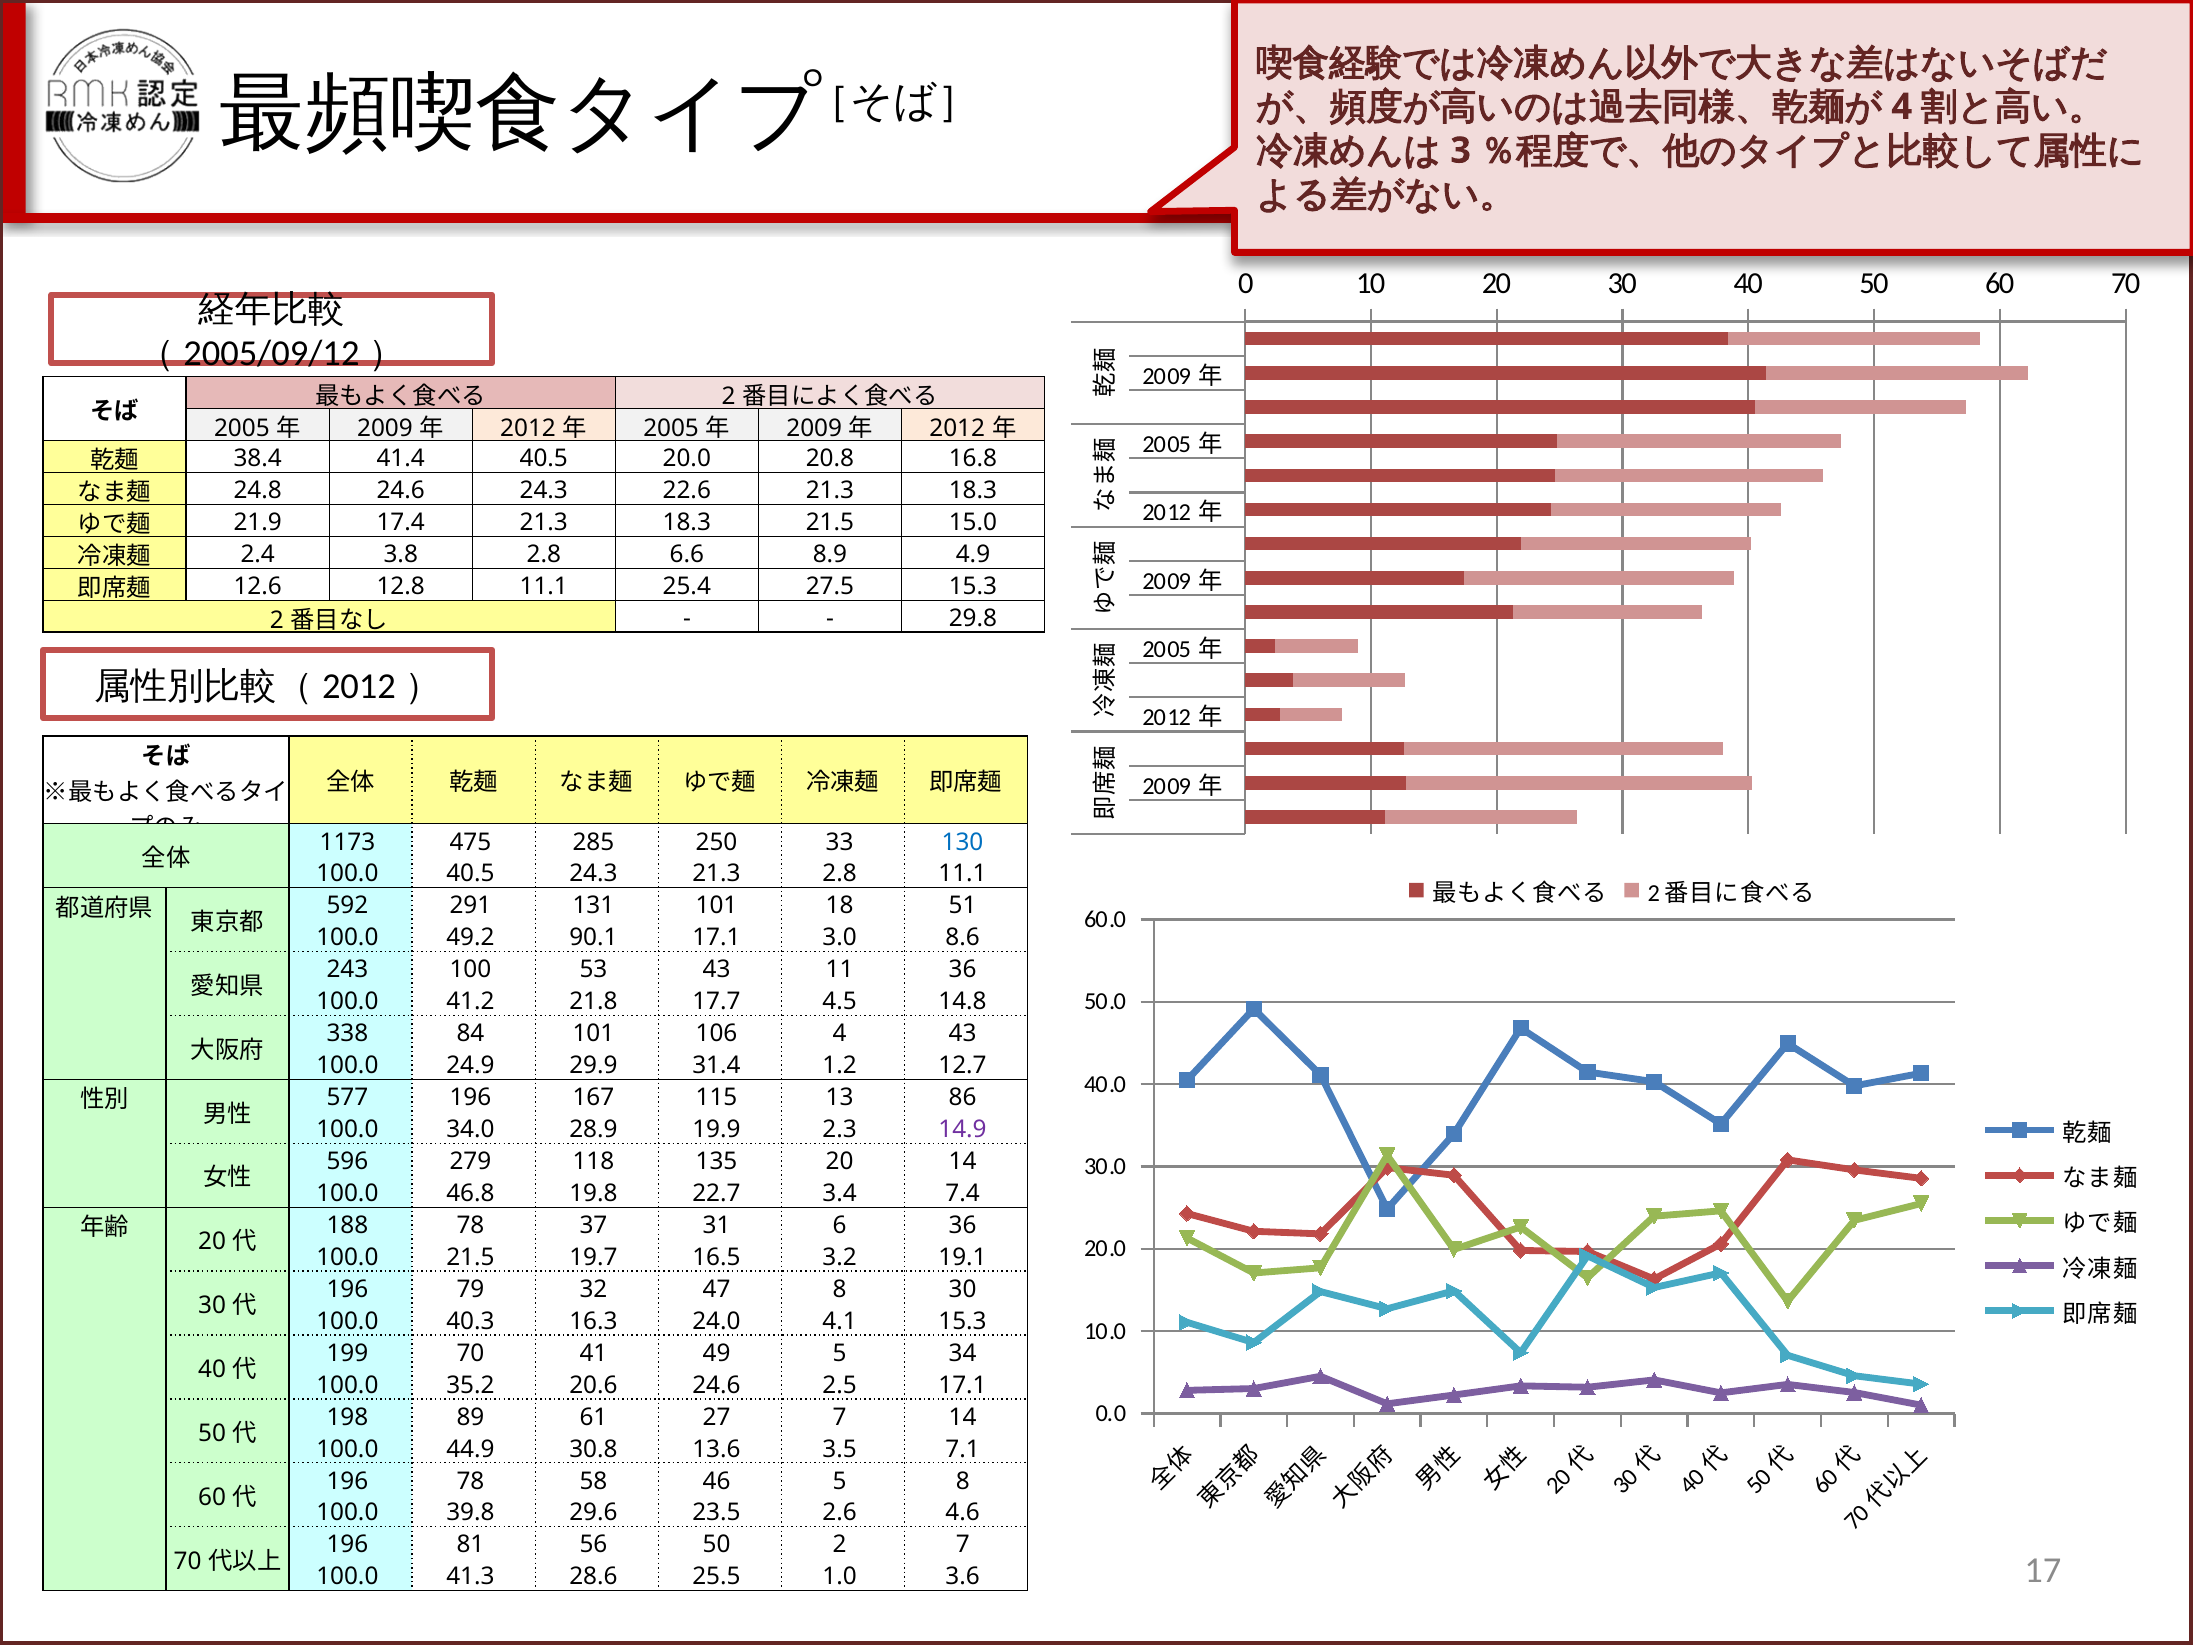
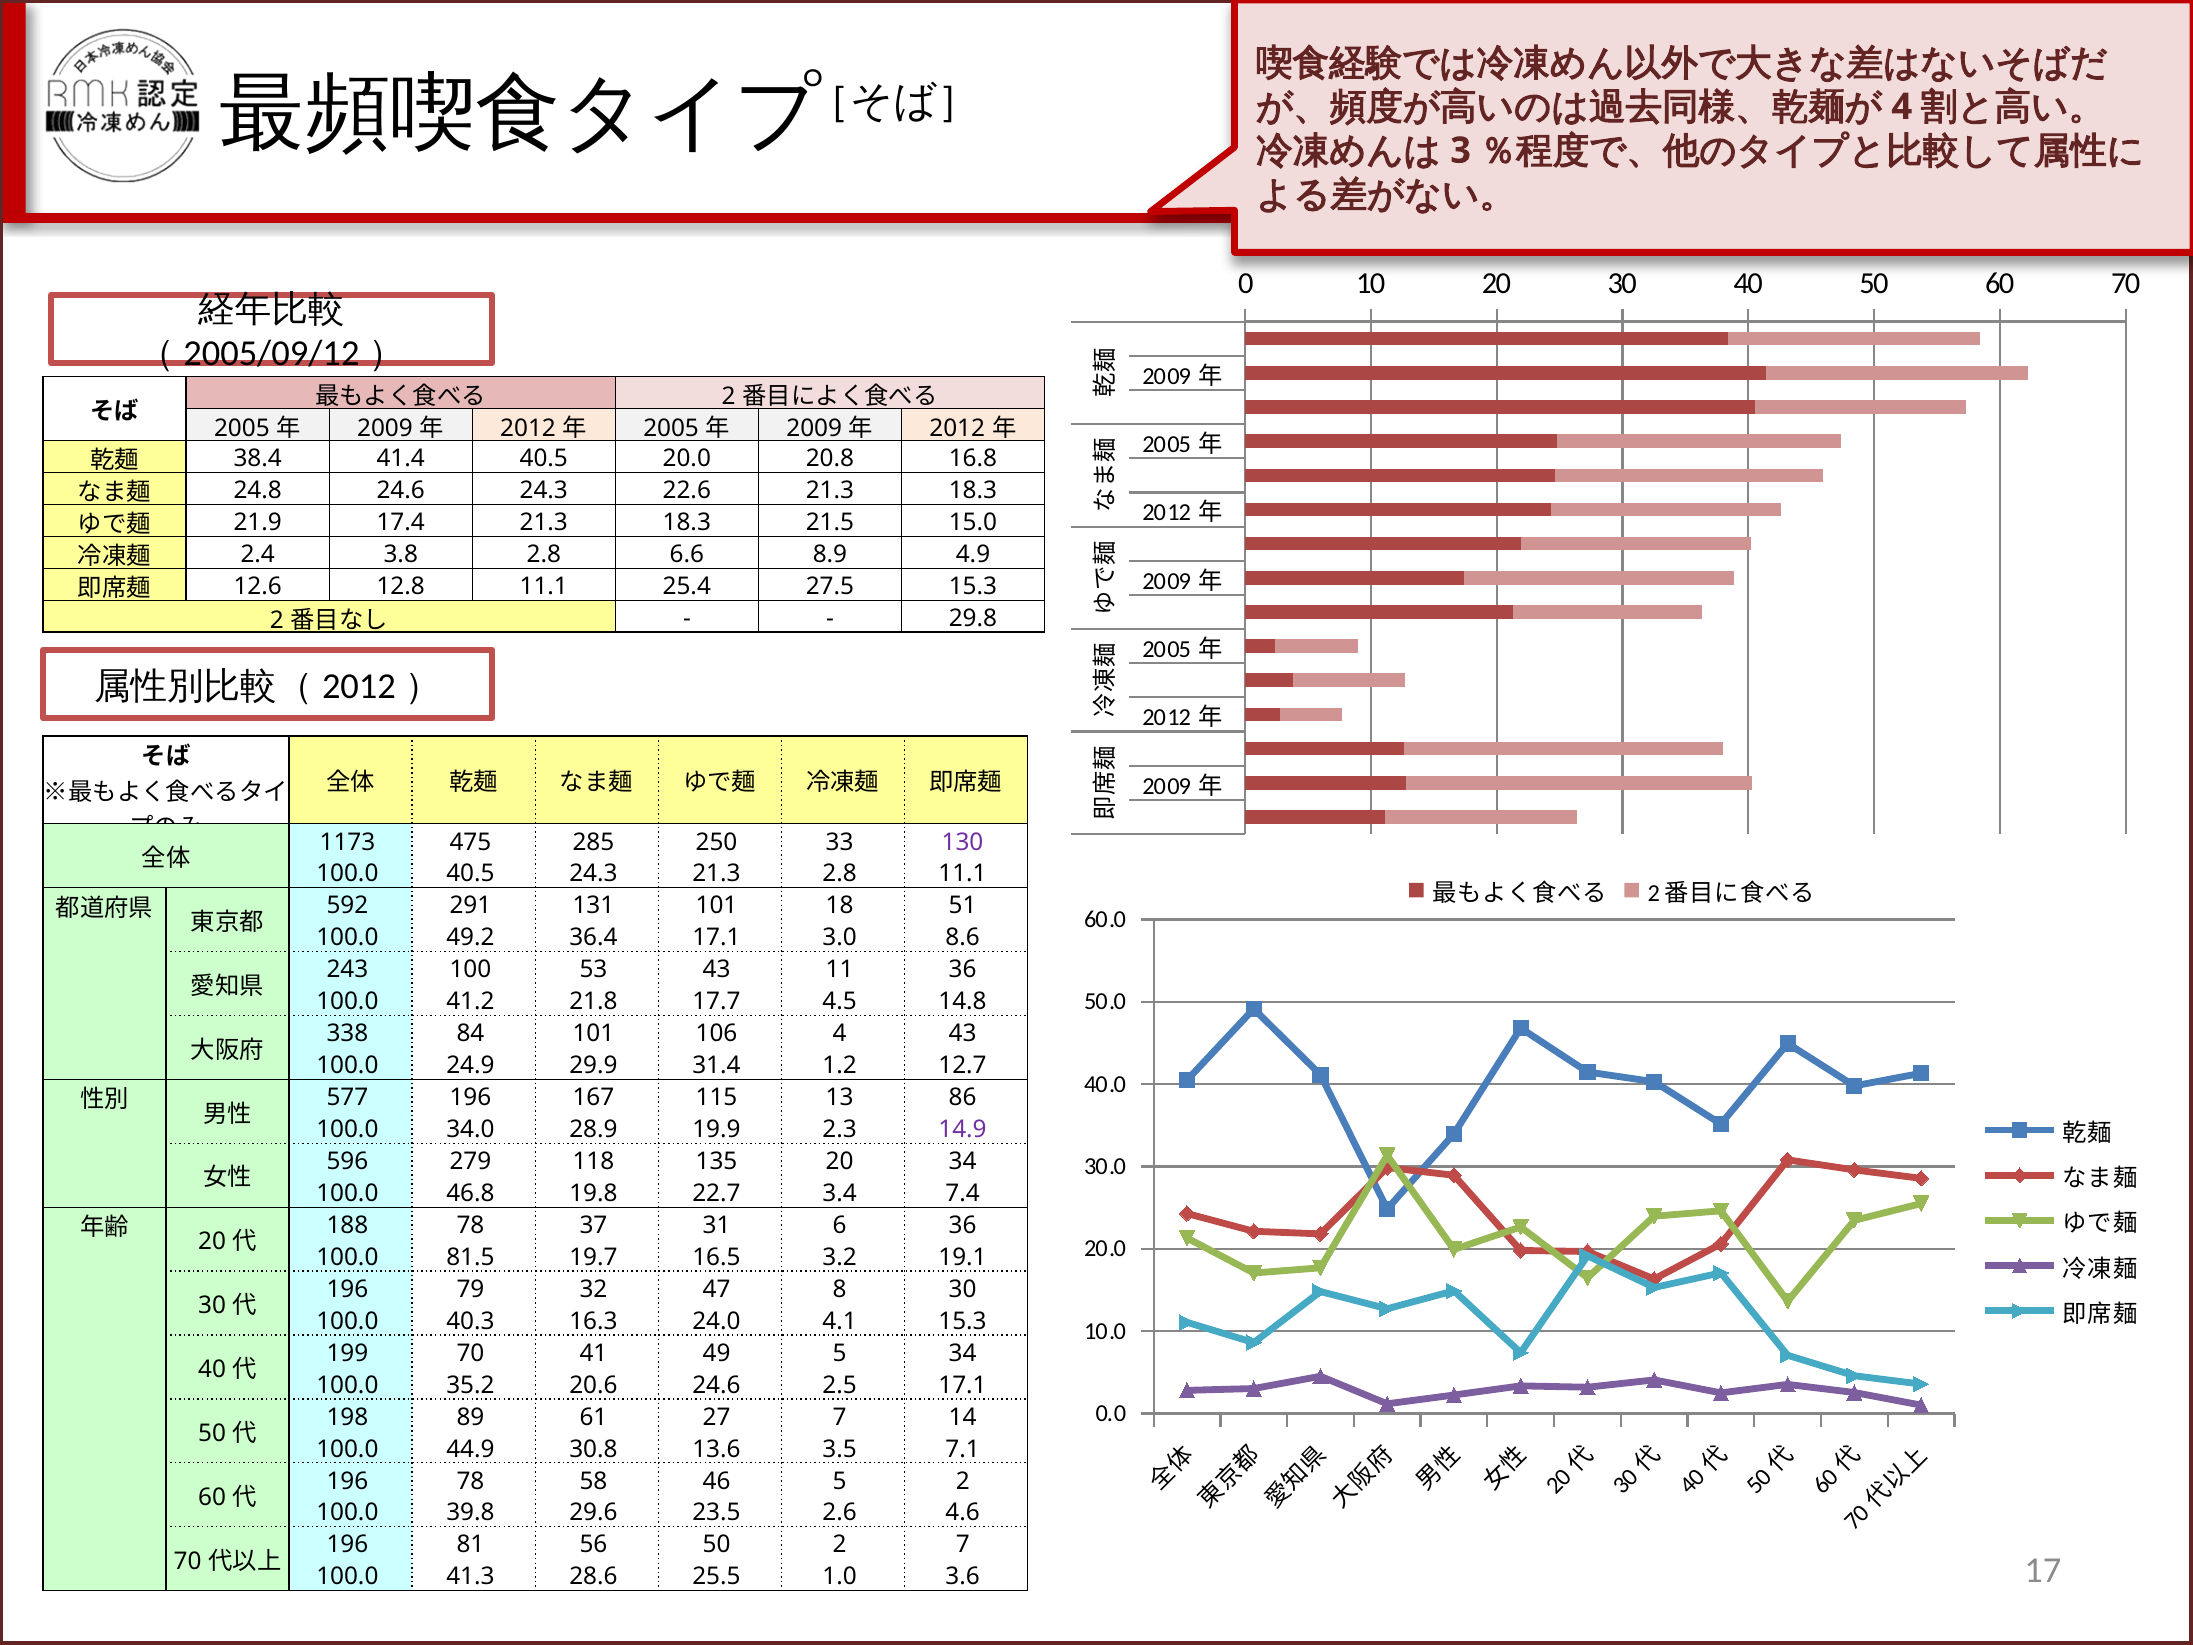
130 colour: blue -> purple (963, 842)
90.1: 90.1 -> 36.4 (593, 938)
20 14: 14 -> 34 (963, 1161)
21.5: 21.5 -> 81.5 (470, 1257)
5 8: 8 -> 2 (963, 1481)
